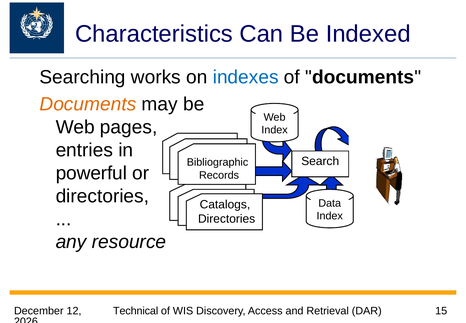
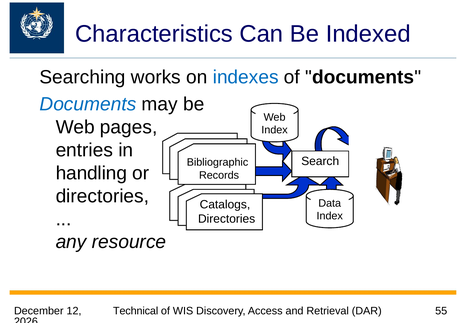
Documents colour: orange -> blue (88, 104)
powerful: powerful -> handling (91, 173)
15: 15 -> 55 (441, 310)
